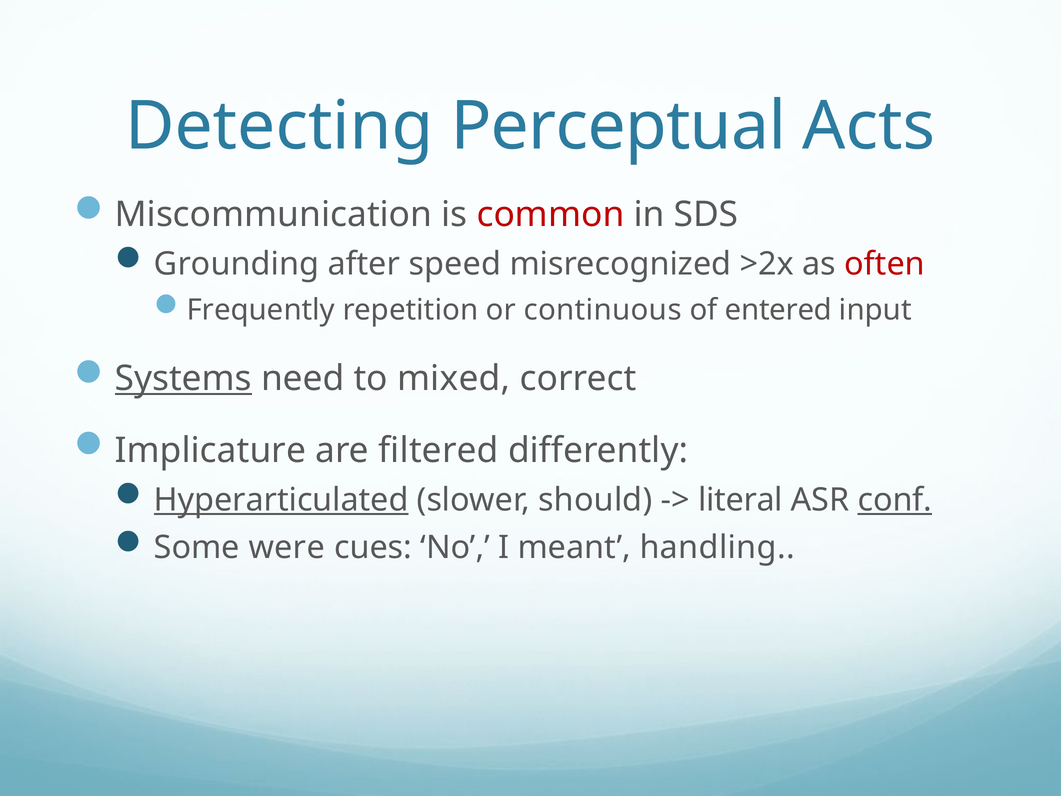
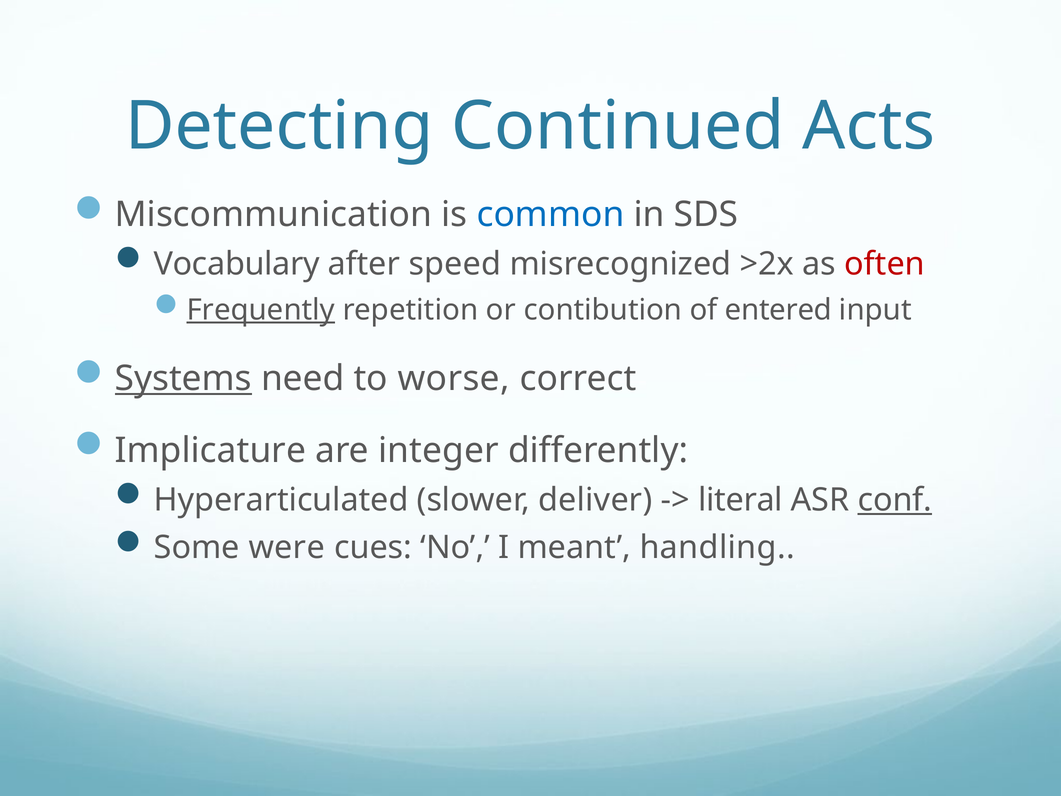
Perceptual: Perceptual -> Continued (618, 126)
common colour: red -> blue (550, 215)
Grounding: Grounding -> Vocabulary (237, 264)
Frequently underline: none -> present (261, 310)
continuous: continuous -> contibution (603, 310)
mixed: mixed -> worse (454, 379)
filtered: filtered -> integer (438, 451)
Hyperarticulated underline: present -> none (281, 500)
should: should -> deliver (595, 500)
